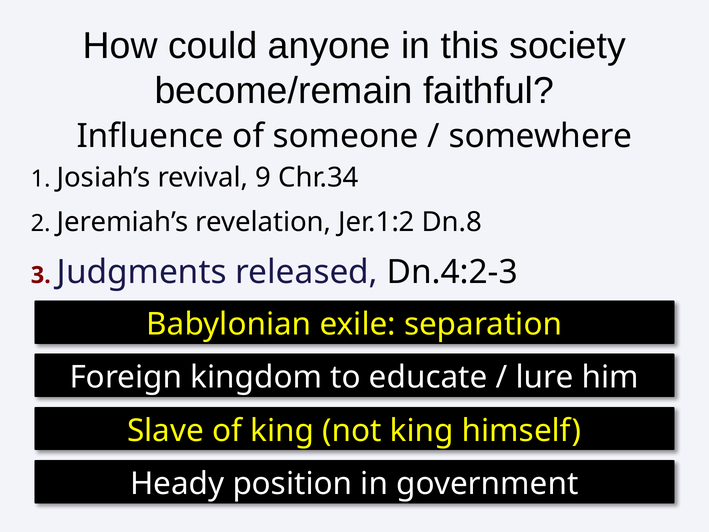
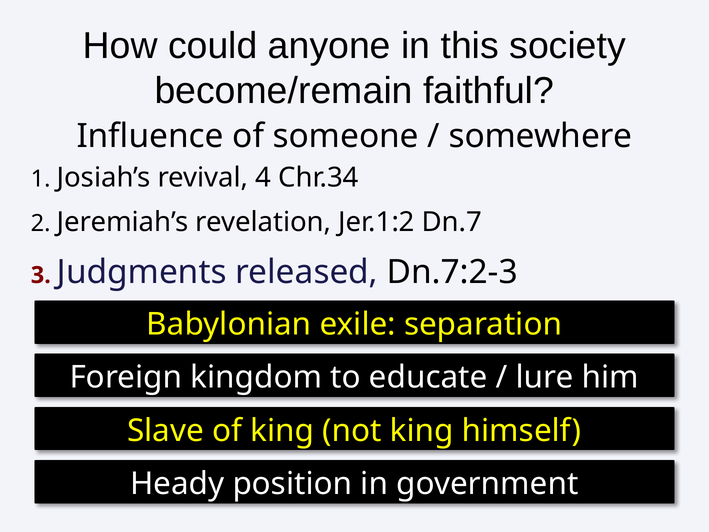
9: 9 -> 4 (263, 178)
Dn.8: Dn.8 -> Dn.7 (452, 222)
Dn.4:2-3: Dn.4:2-3 -> Dn.7:2-3 (452, 272)
